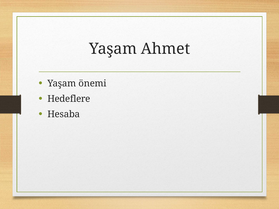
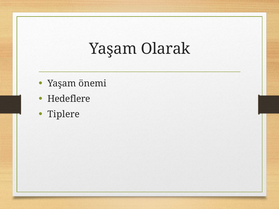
Ahmet: Ahmet -> Olarak (166, 49)
Hesaba: Hesaba -> Tiplere (64, 114)
